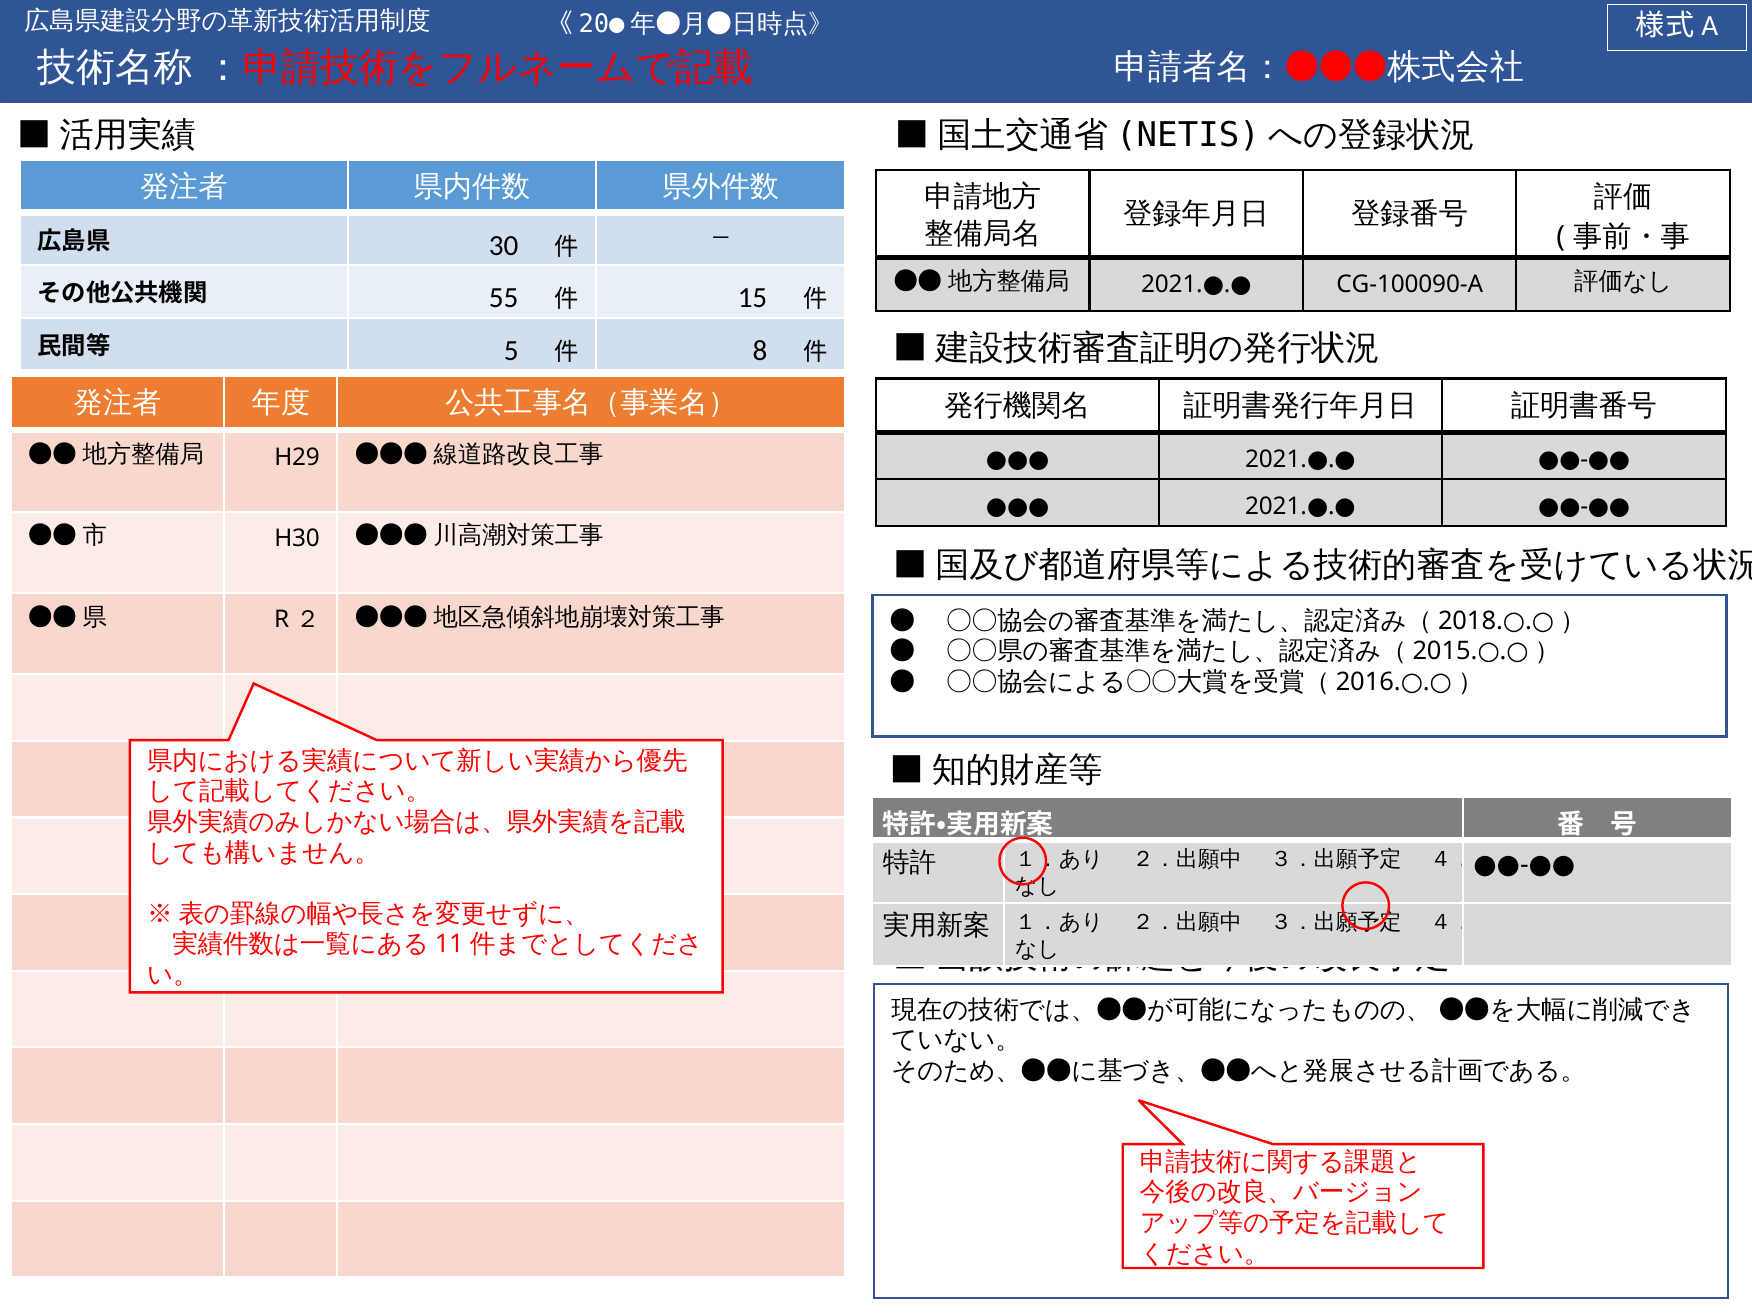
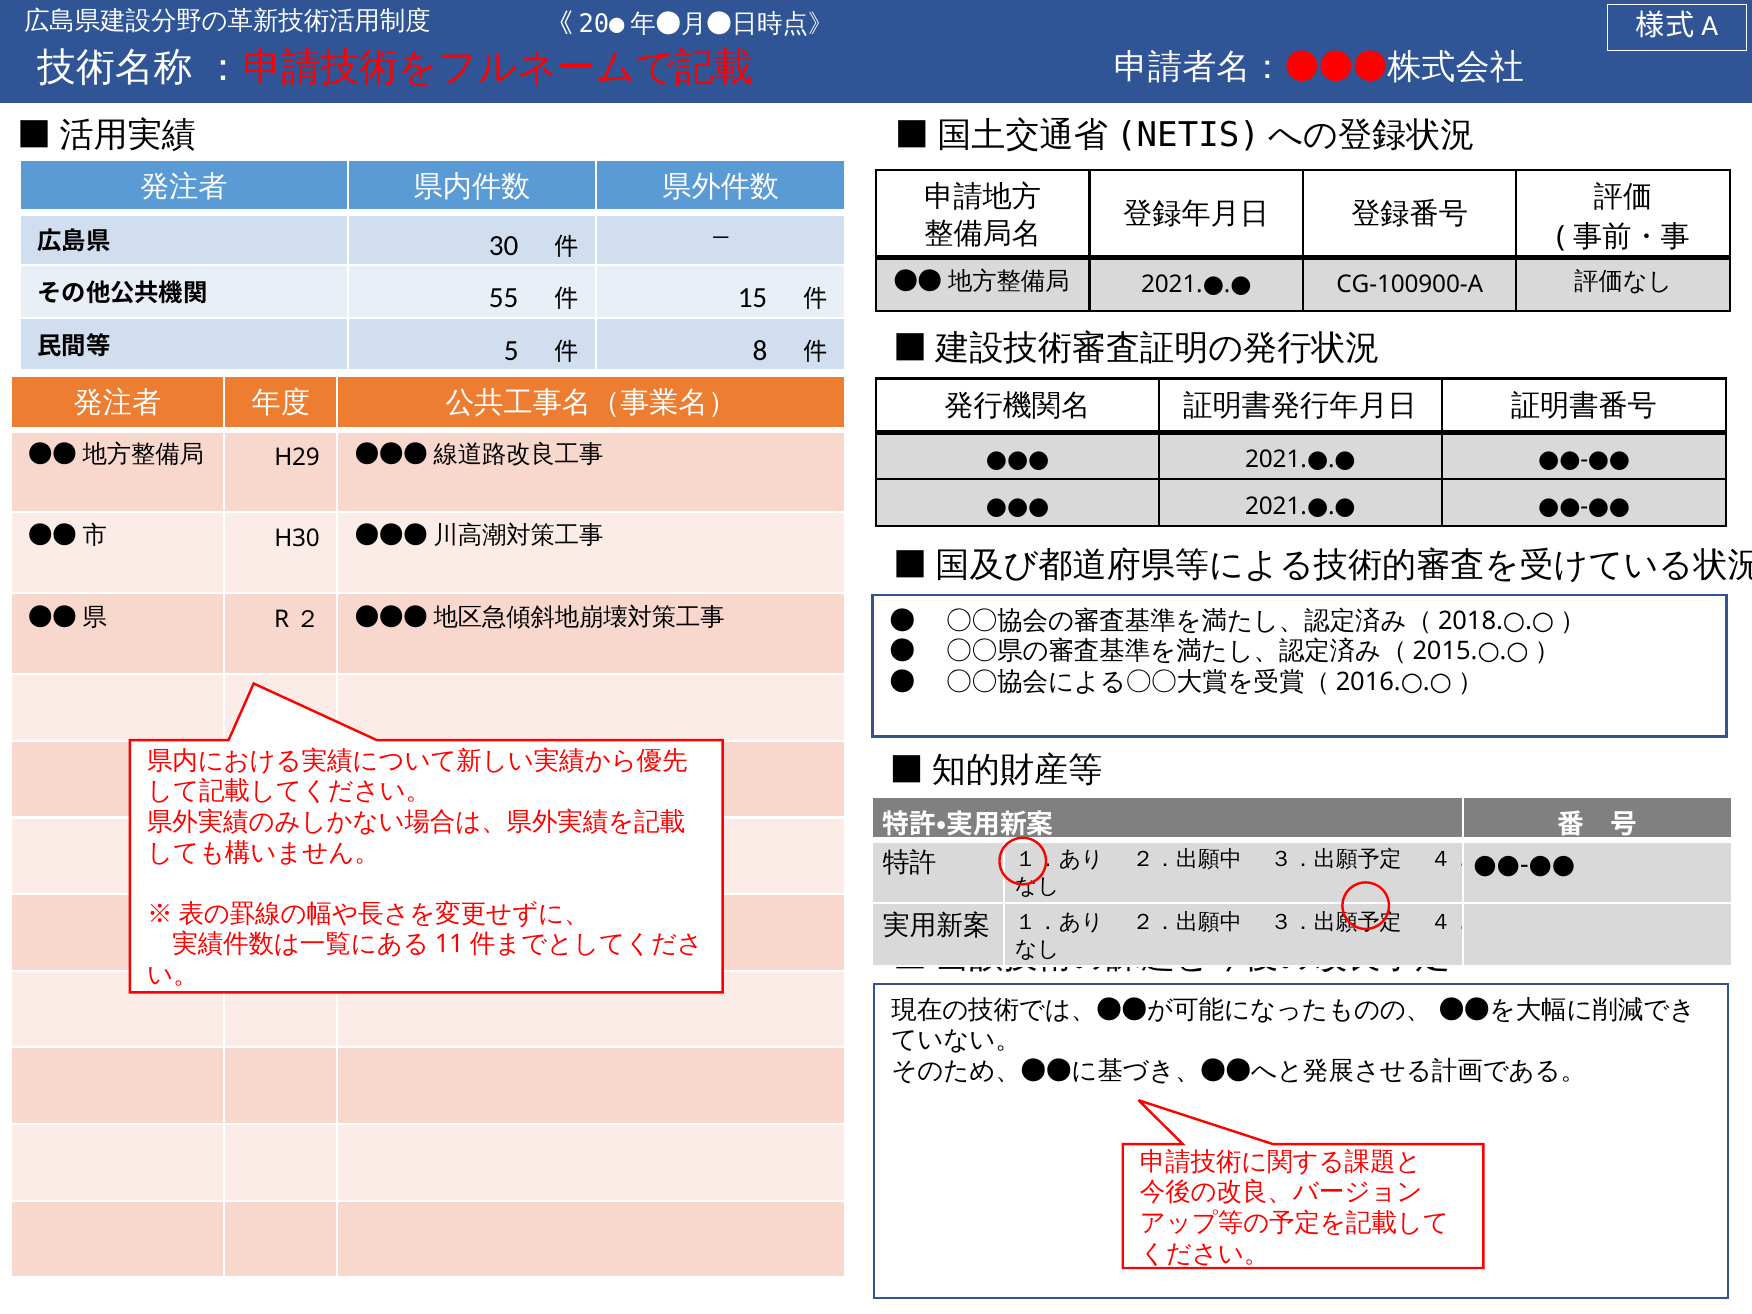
CG-100090-A: CG-100090-A -> CG-100900-A (1410, 284)
